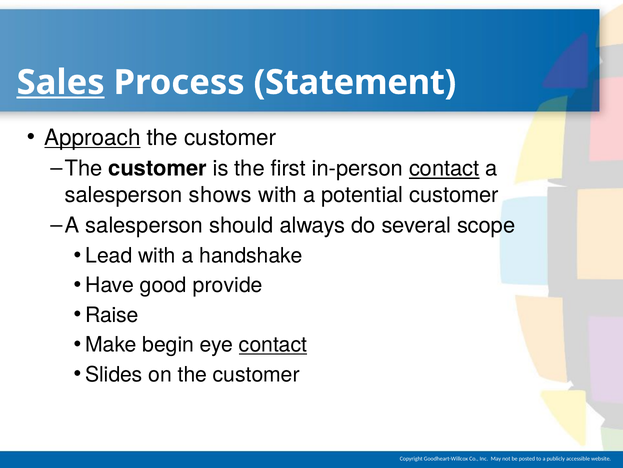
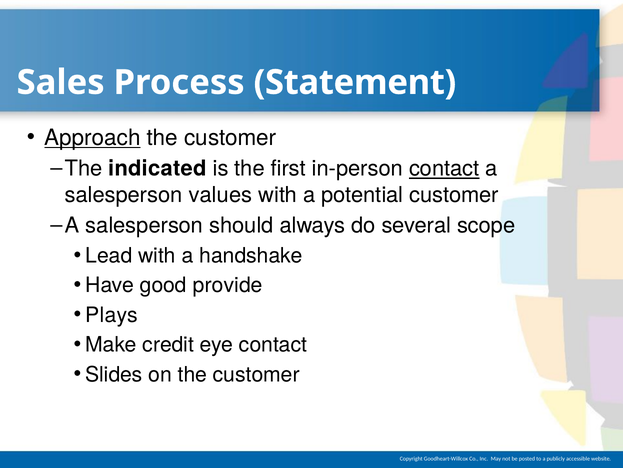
Sales underline: present -> none (61, 82)
customer: customer -> indicated (157, 168)
shows: shows -> values (220, 195)
Raise: Raise -> Plays (112, 315)
begin: begin -> credit (168, 344)
contact underline: present -> none (273, 344)
